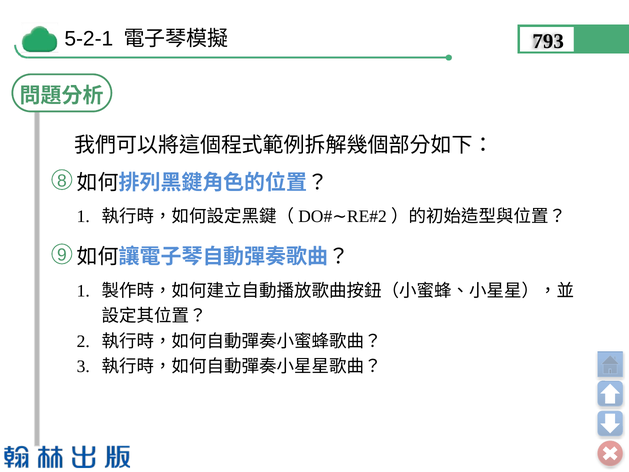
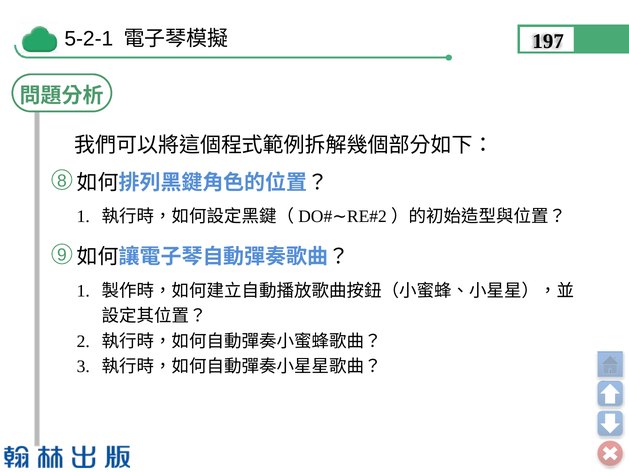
793: 793 -> 197 (548, 41)
